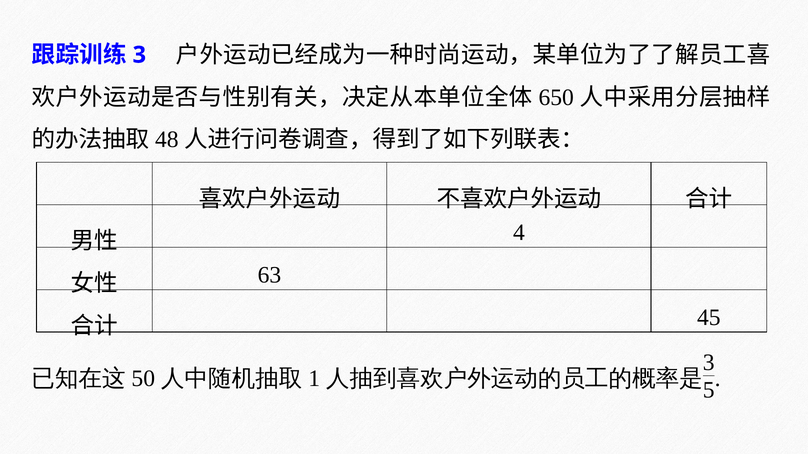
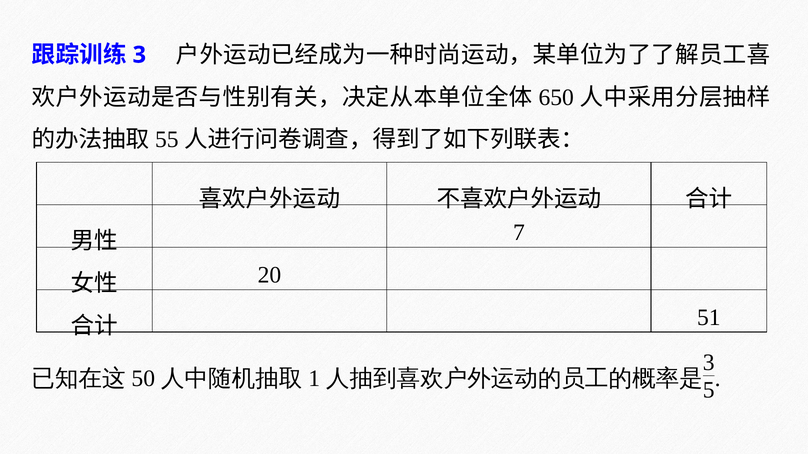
48: 48 -> 55 (167, 140)
4: 4 -> 7 (519, 233)
63: 63 -> 20 (269, 275)
45: 45 -> 51 (709, 318)
